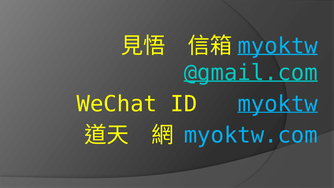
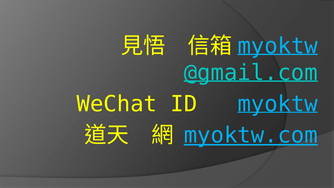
myoktw.com underline: none -> present (251, 135)
